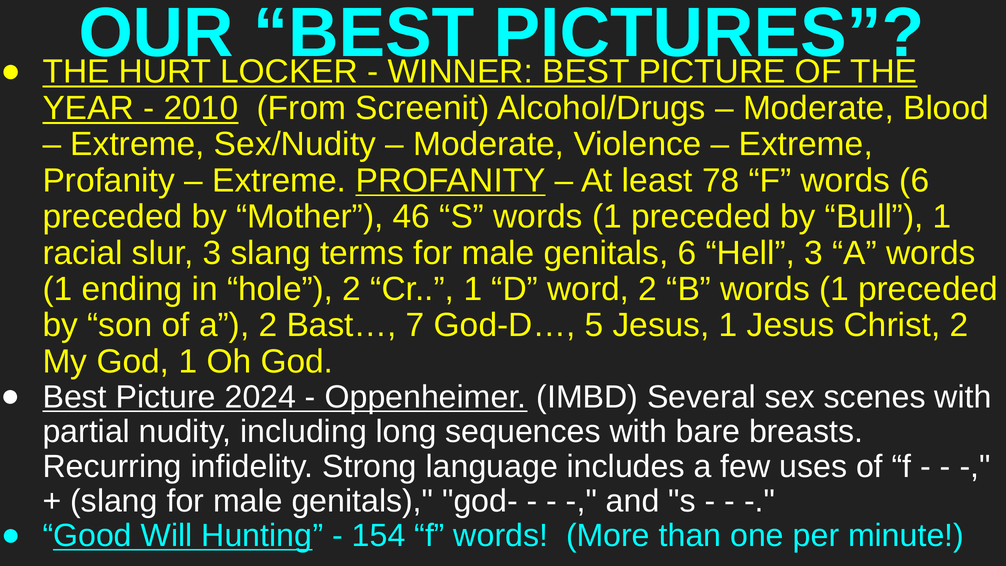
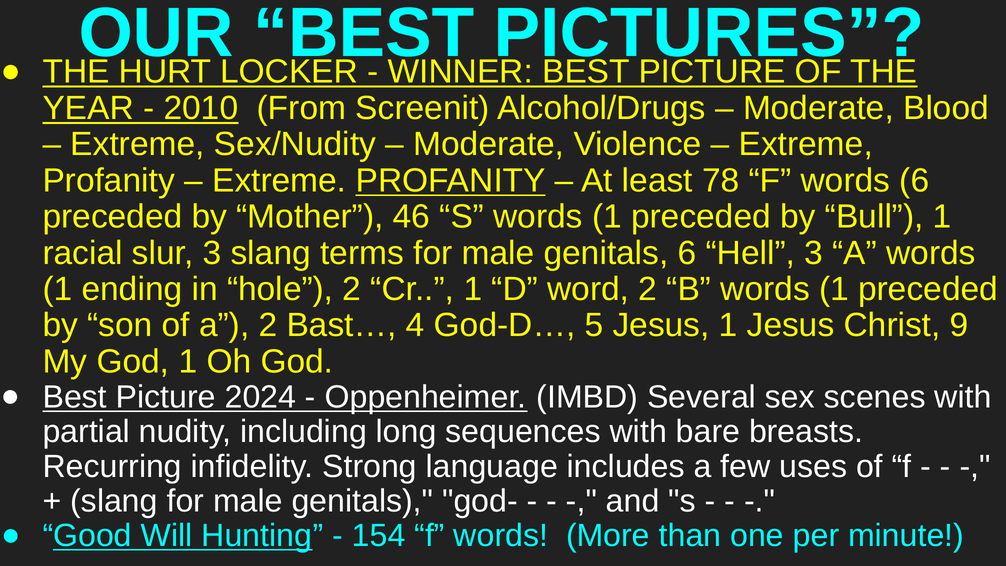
7: 7 -> 4 (415, 325)
Christ 2: 2 -> 9 (959, 325)
